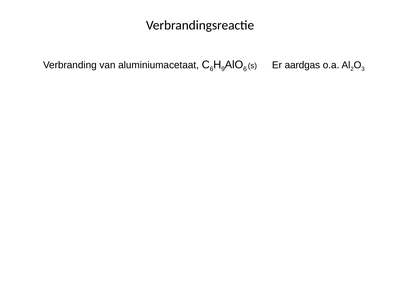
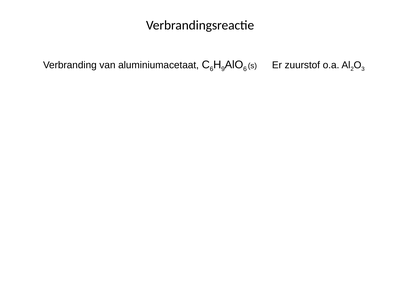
aardgas: aardgas -> zuurstof (302, 65)
